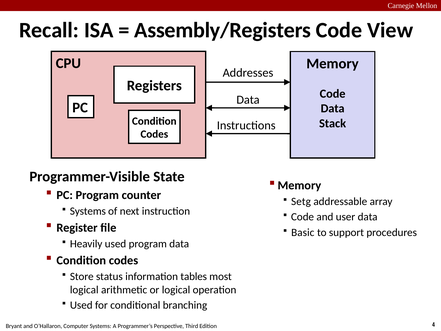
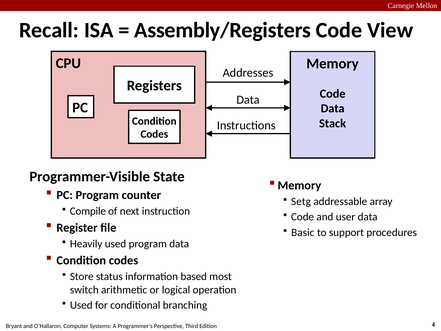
Systems: Systems -> Compile (88, 211)
tables: tables -> based (194, 276)
logical: logical -> switch (84, 290)
